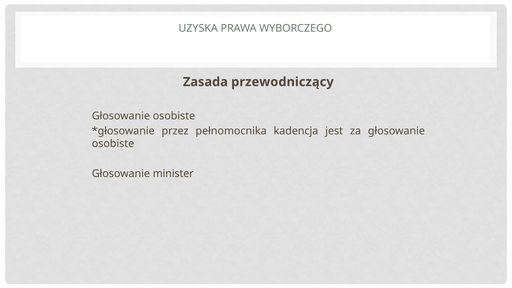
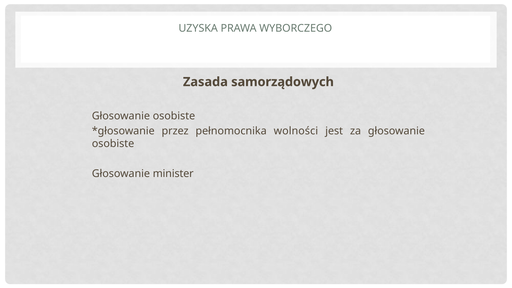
przewodniczący: przewodniczący -> samorządowych (283, 82)
kadencja: kadencja -> wolności (296, 131)
